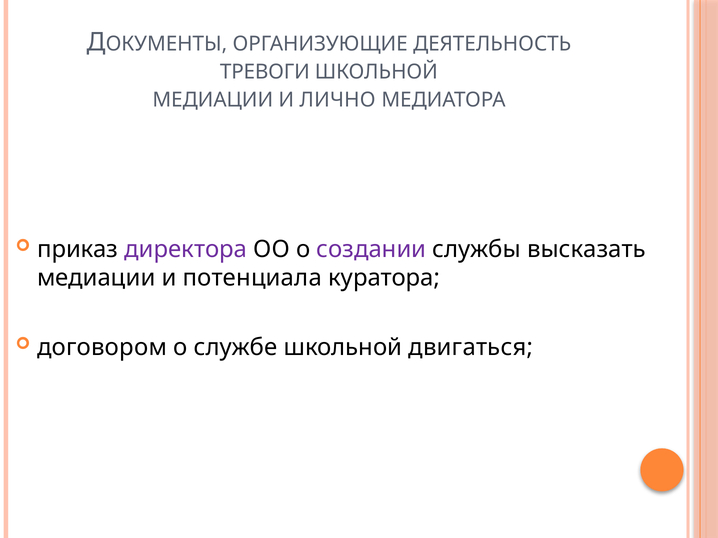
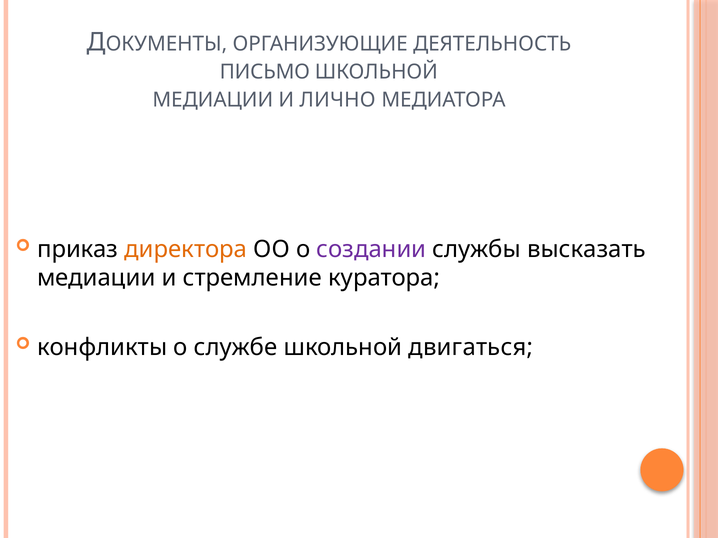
ТРЕВОГИ: ТРЕВОГИ -> ПИСЬМО (265, 72)
директора colour: purple -> orange (186, 249)
потенциала: потенциала -> стремление (252, 278)
договором: договором -> конфликты (102, 348)
